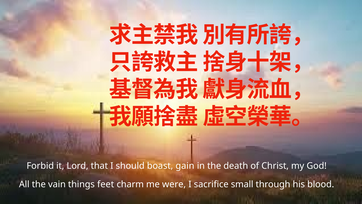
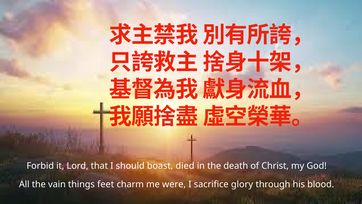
gain: gain -> died (185, 166)
small: small -> glory (242, 184)
